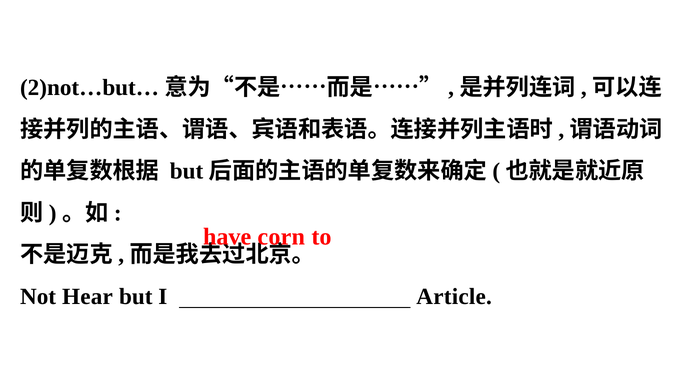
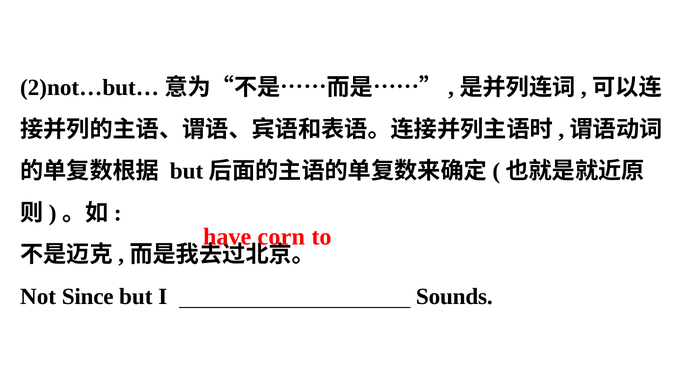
Hear: Hear -> Since (88, 296)
Article: Article -> Sounds (454, 296)
